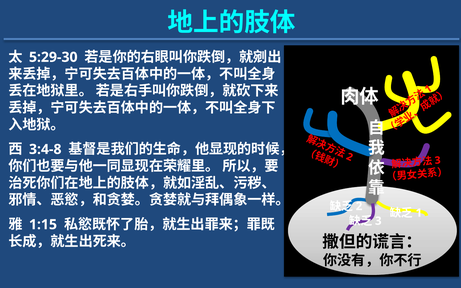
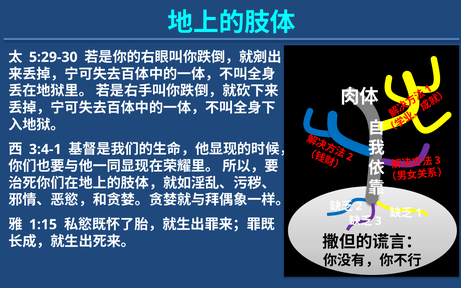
3:4-8: 3:4-8 -> 3:4-1 (45, 149)
